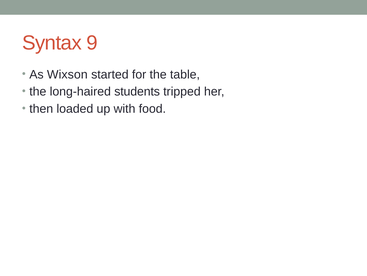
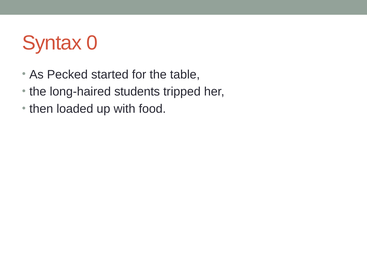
9: 9 -> 0 (92, 43)
Wixson: Wixson -> Pecked (67, 74)
